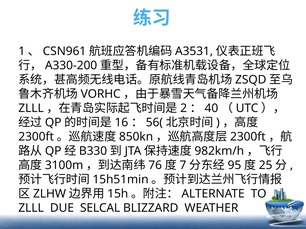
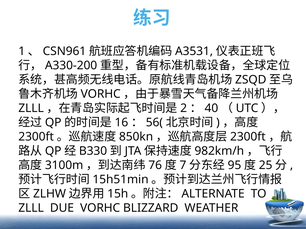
DUE SELCAL: SELCAL -> VORHC (100, 208)
